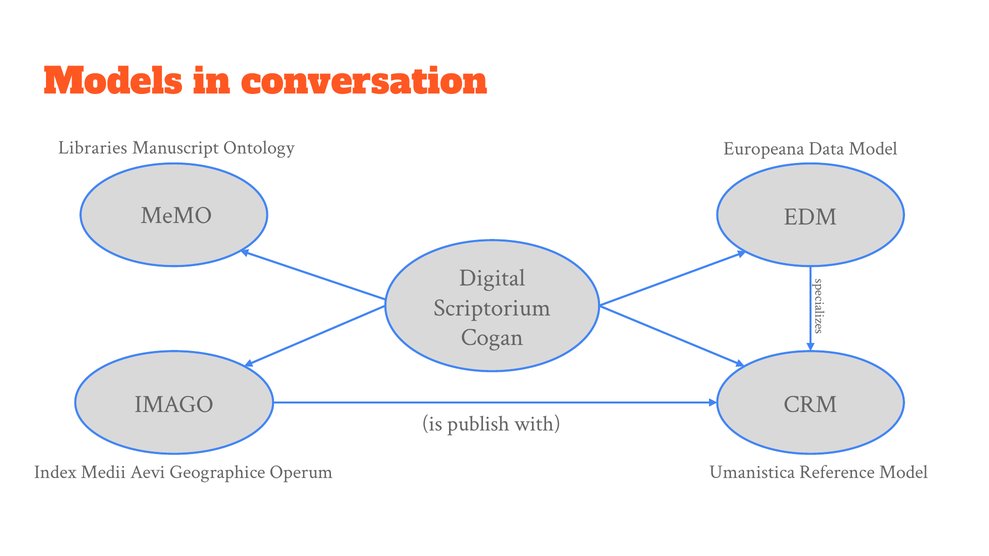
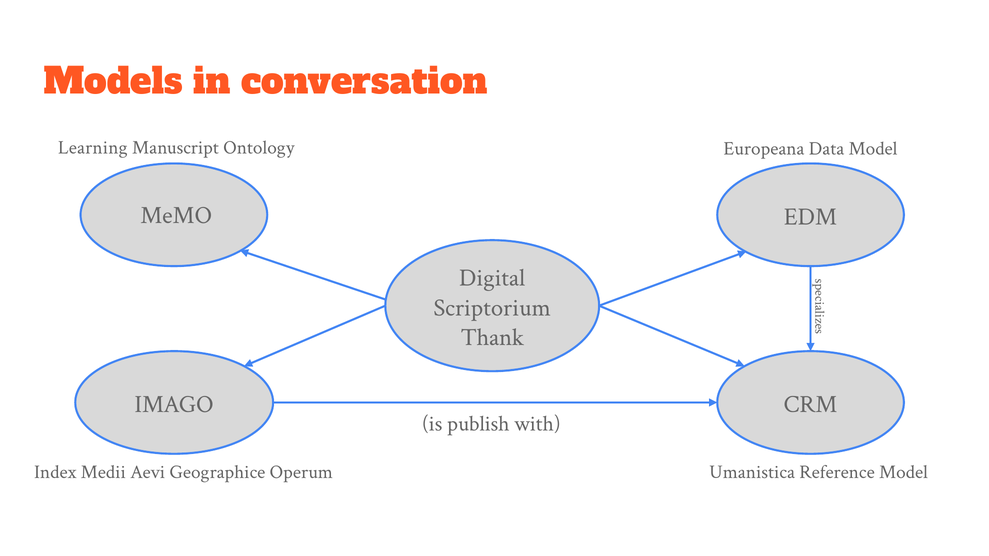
Libraries: Libraries -> Learning (93, 148)
Cogan: Cogan -> Thank (492, 337)
